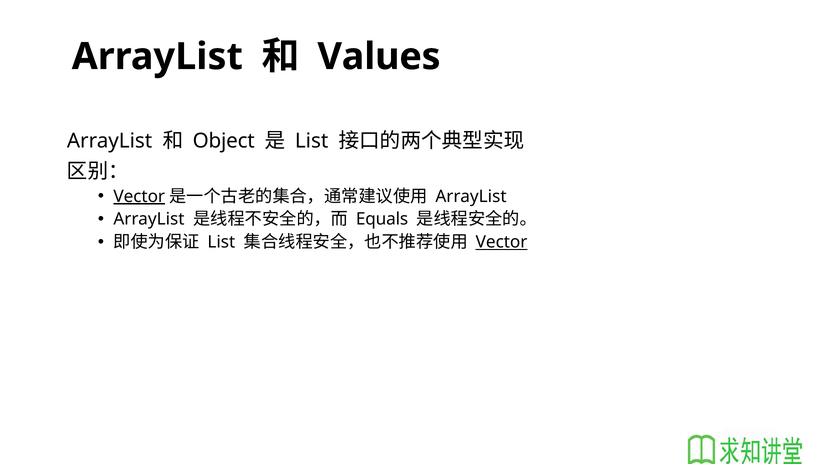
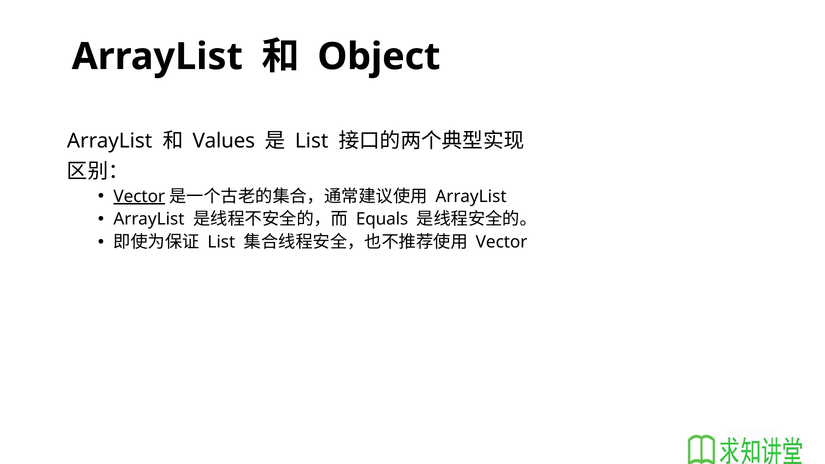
Values: Values -> Object (379, 57)
Object: Object -> Values (224, 141)
Vector underline: present -> none (502, 242)
